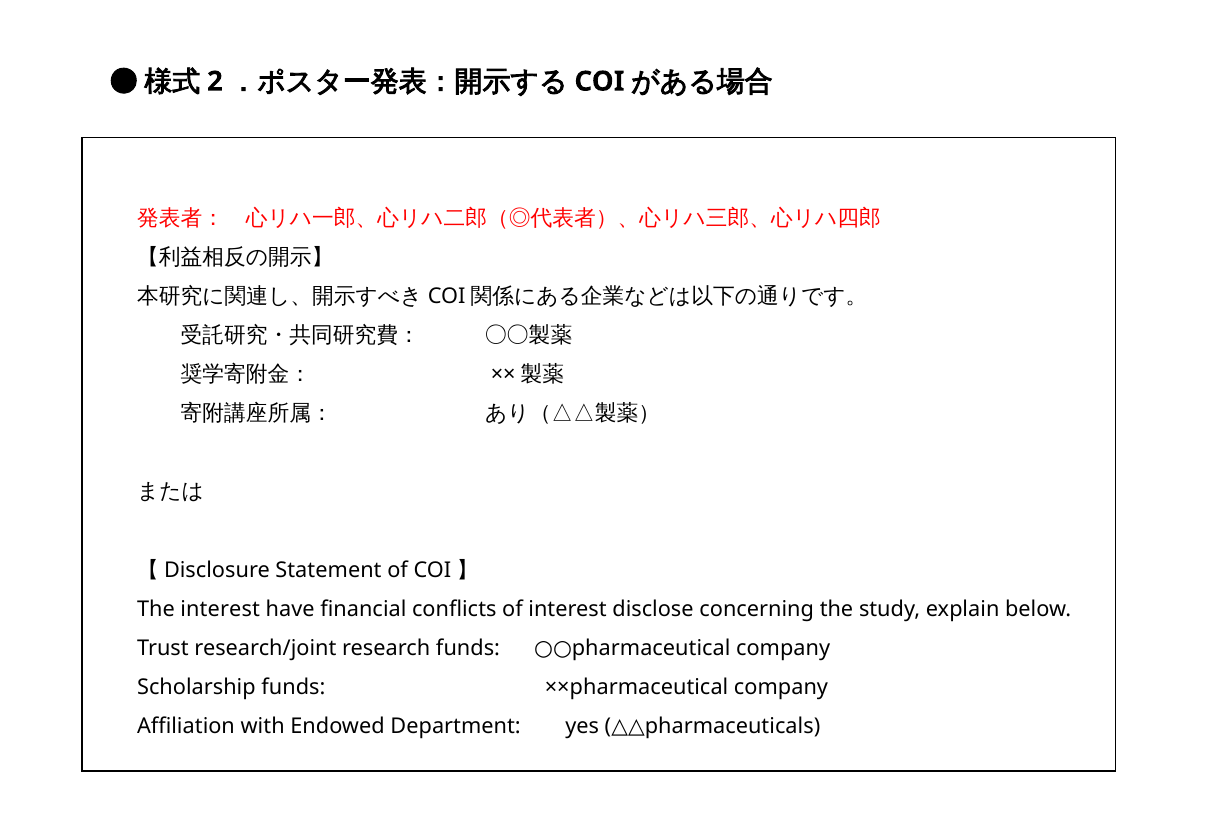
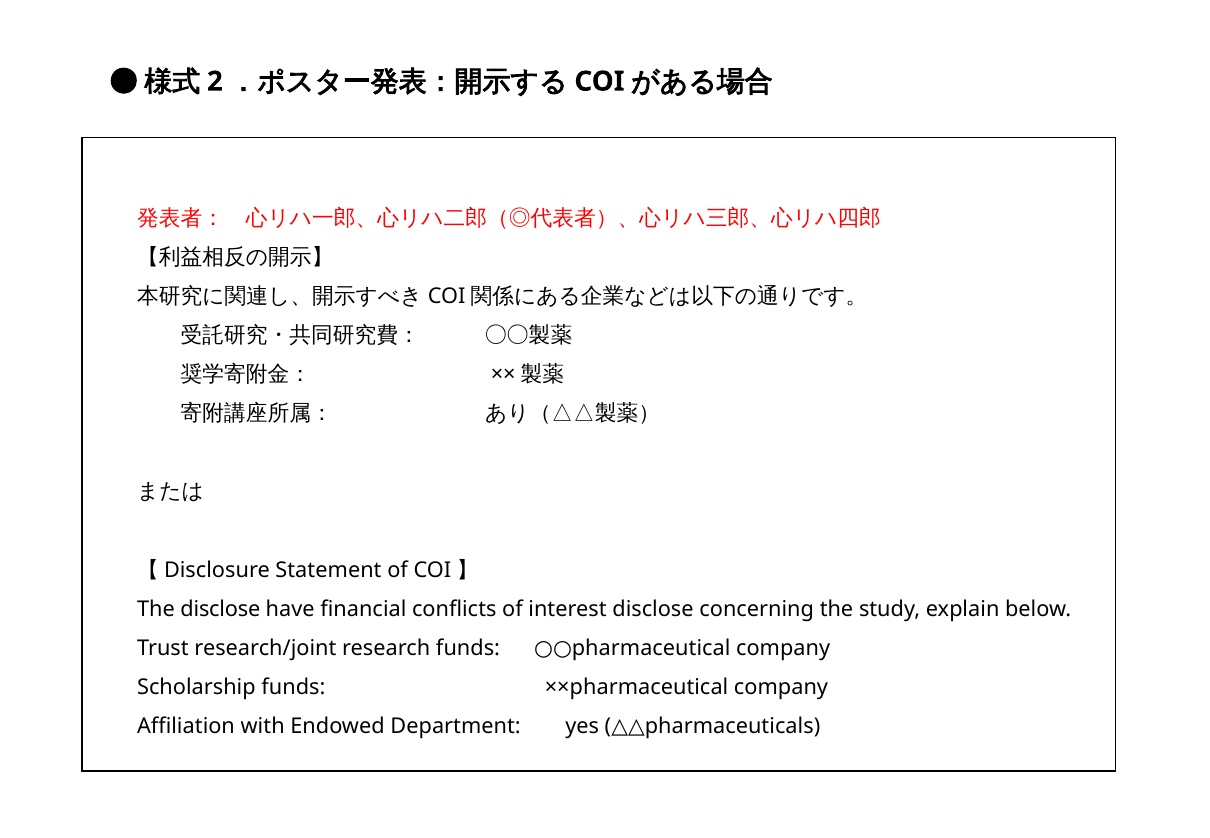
The interest: interest -> disclose (220, 609)
